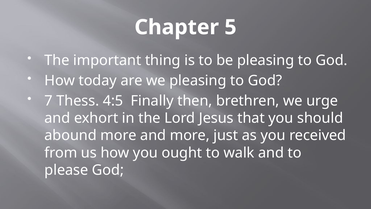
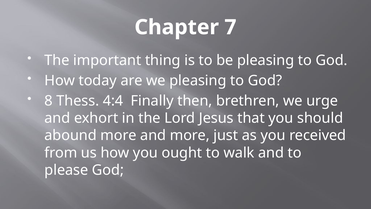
5: 5 -> 7 (230, 27)
7: 7 -> 8 (49, 101)
4:5: 4:5 -> 4:4 (113, 101)
